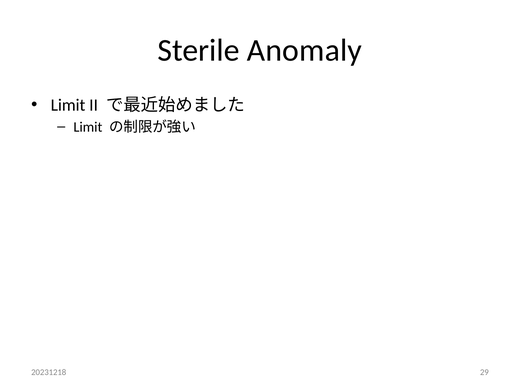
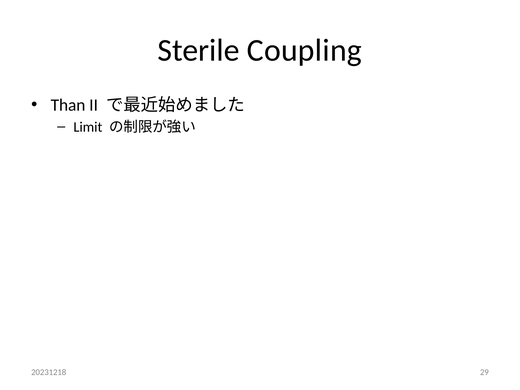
Anomaly: Anomaly -> Coupling (304, 50)
Limit: Limit -> Than (68, 105)
